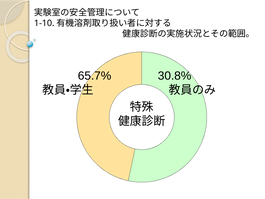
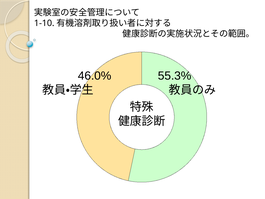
65.7%: 65.7% -> 46.0% (95, 76)
30.8%: 30.8% -> 55.3% (175, 76)
